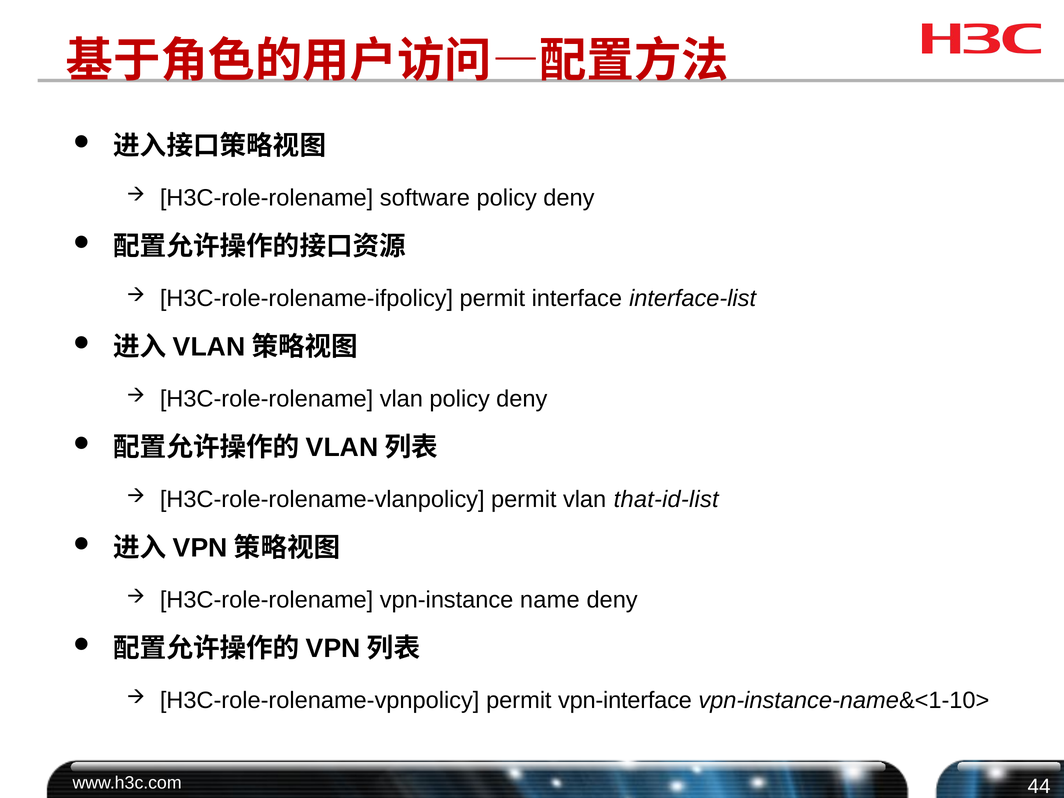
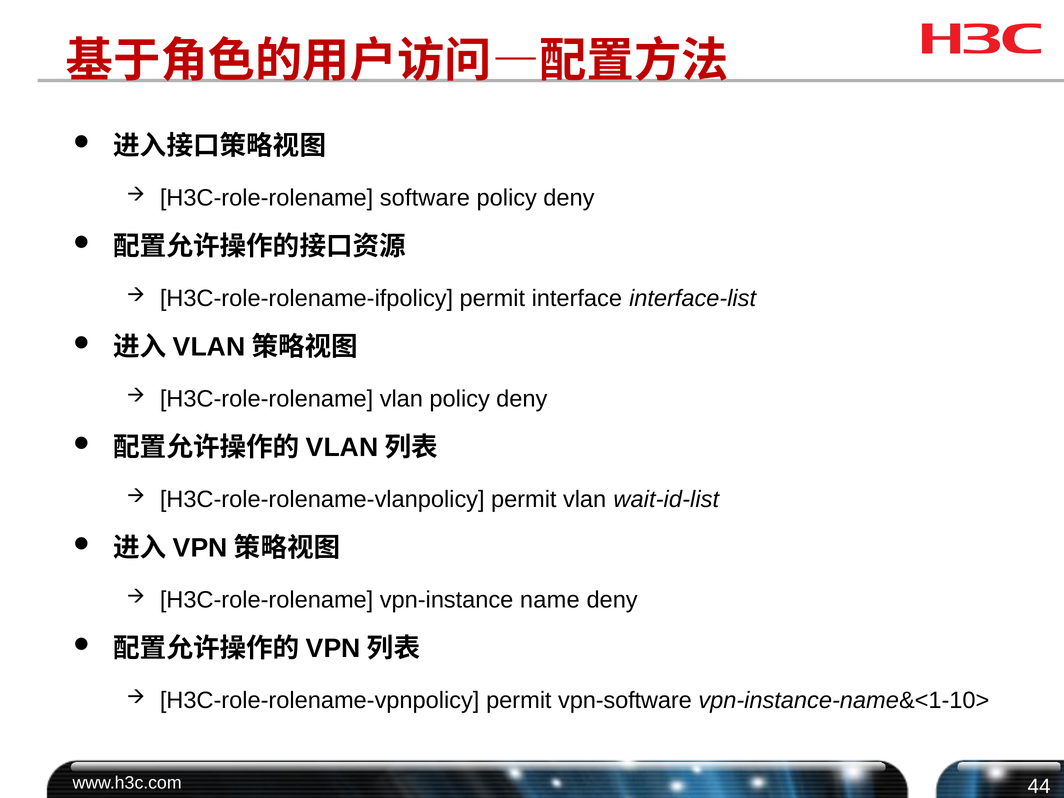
that-id-list: that-id-list -> wait-id-list (666, 499)
vpn-interface: vpn-interface -> vpn-software (625, 700)
